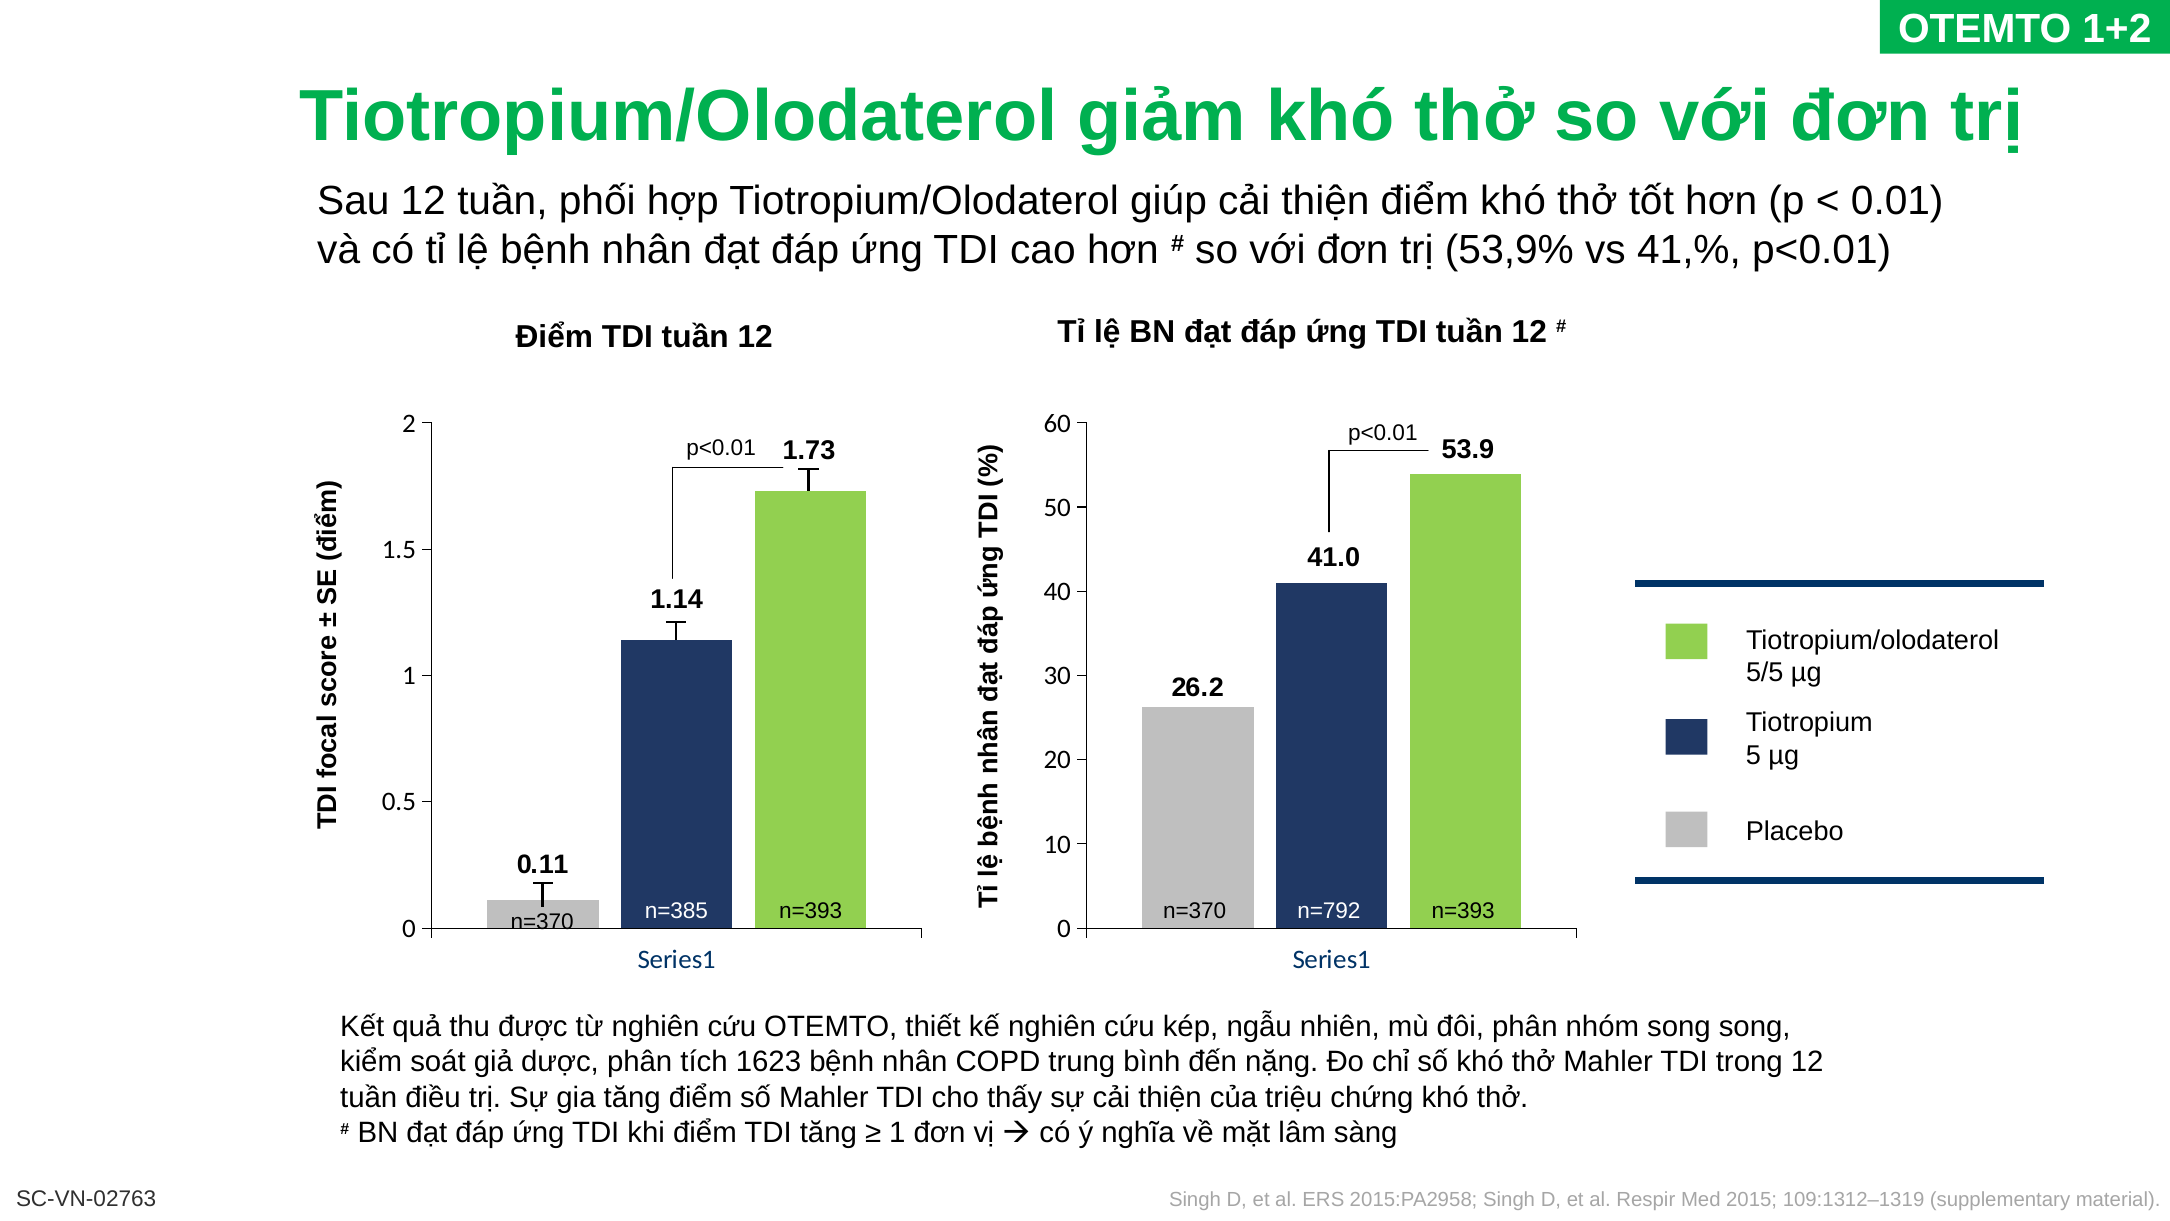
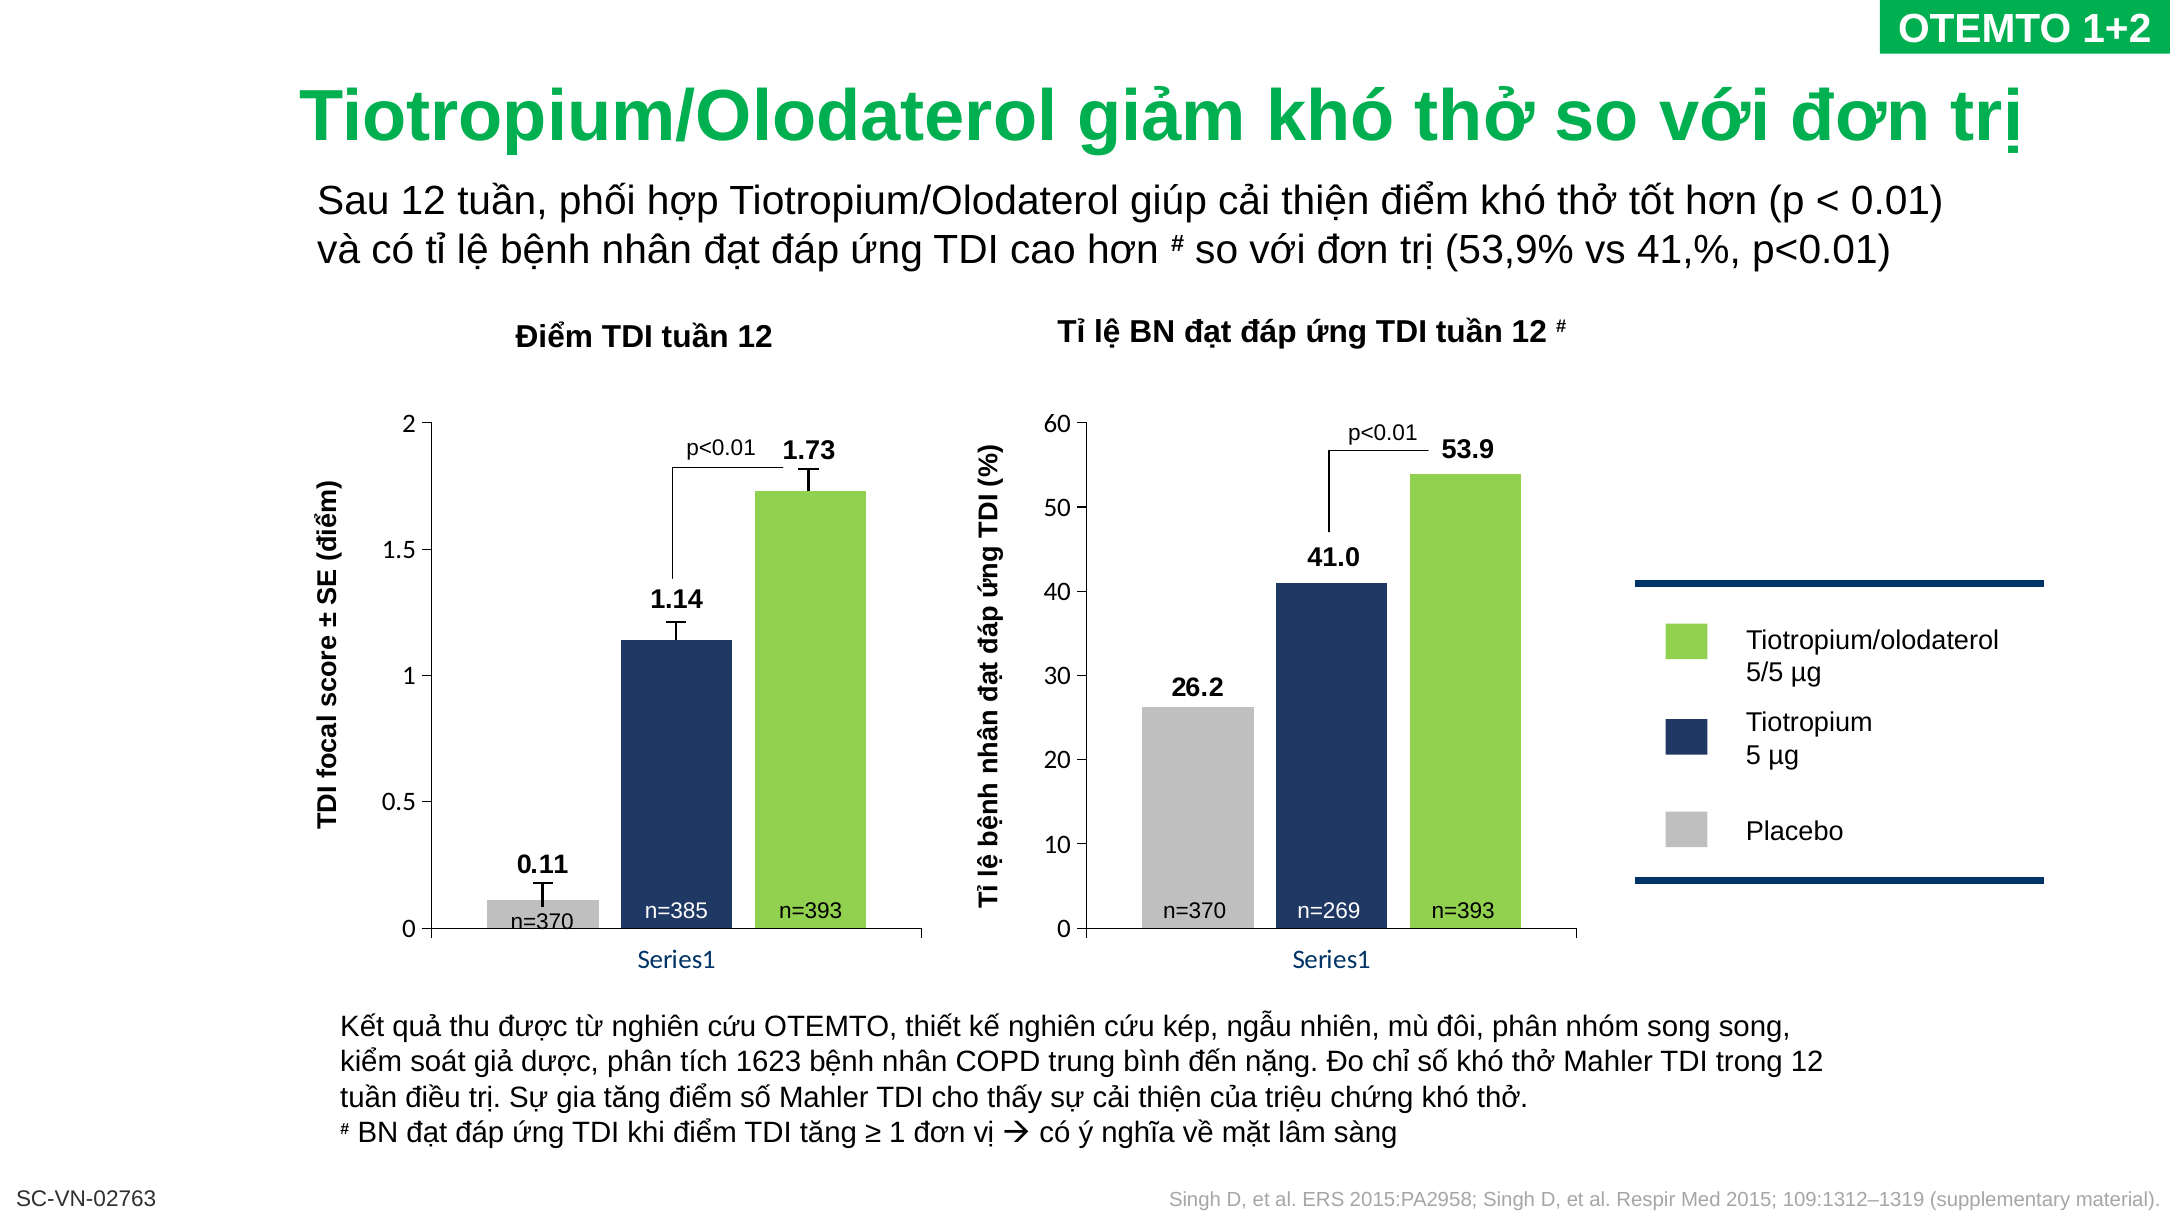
n=792: n=792 -> n=269 (1329, 911)
